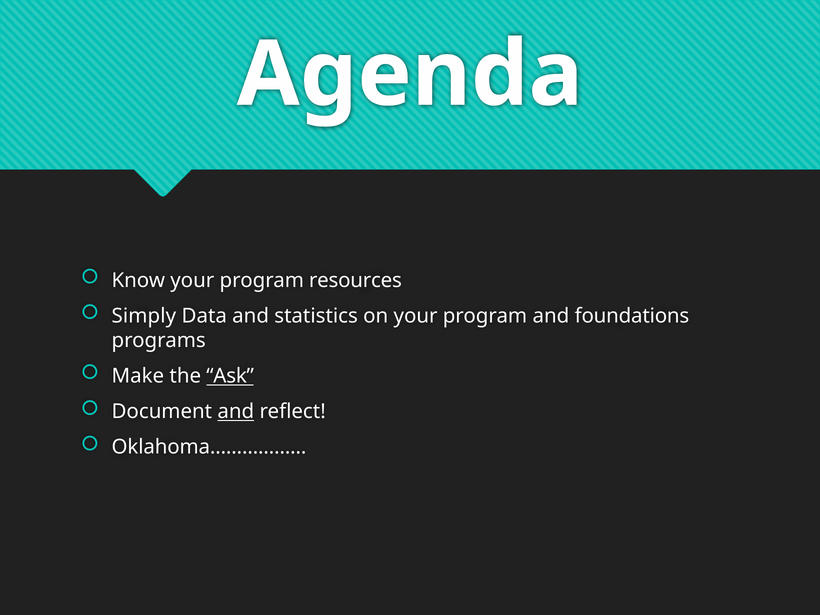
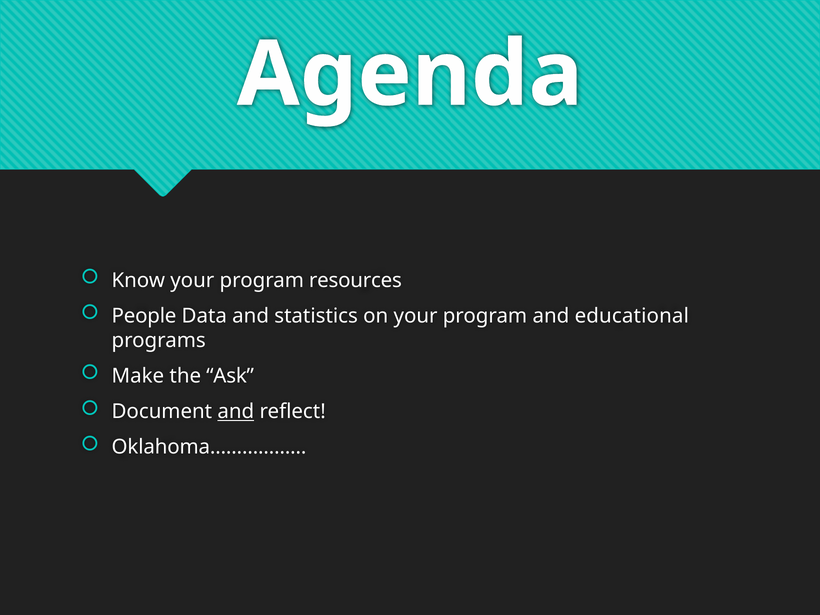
Simply: Simply -> People (144, 316)
foundations: foundations -> educational (632, 316)
Ask underline: present -> none (230, 376)
